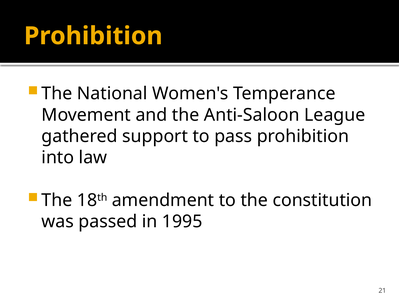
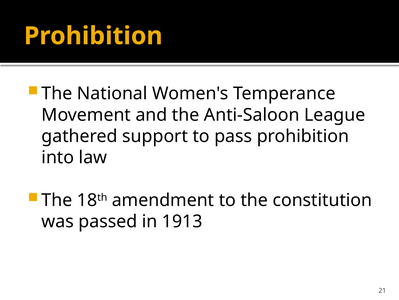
1995: 1995 -> 1913 (182, 221)
